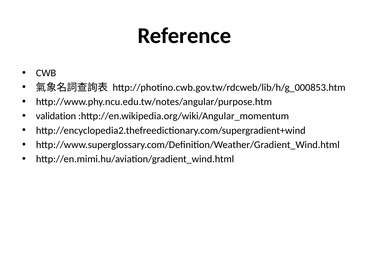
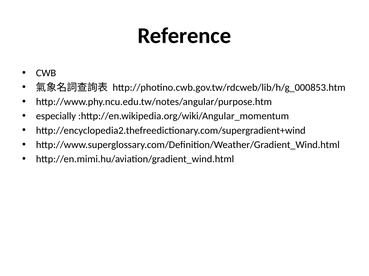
validation: validation -> especially (56, 116)
